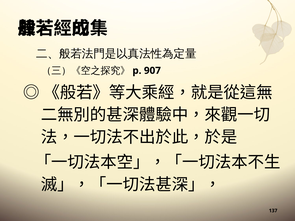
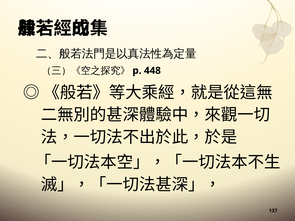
907: 907 -> 448 (152, 71)
